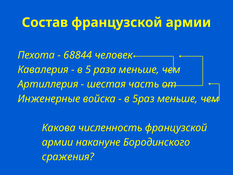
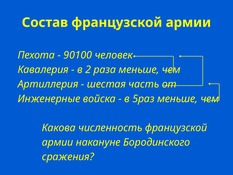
68844: 68844 -> 90100 (78, 55)
5: 5 -> 2 (88, 70)
